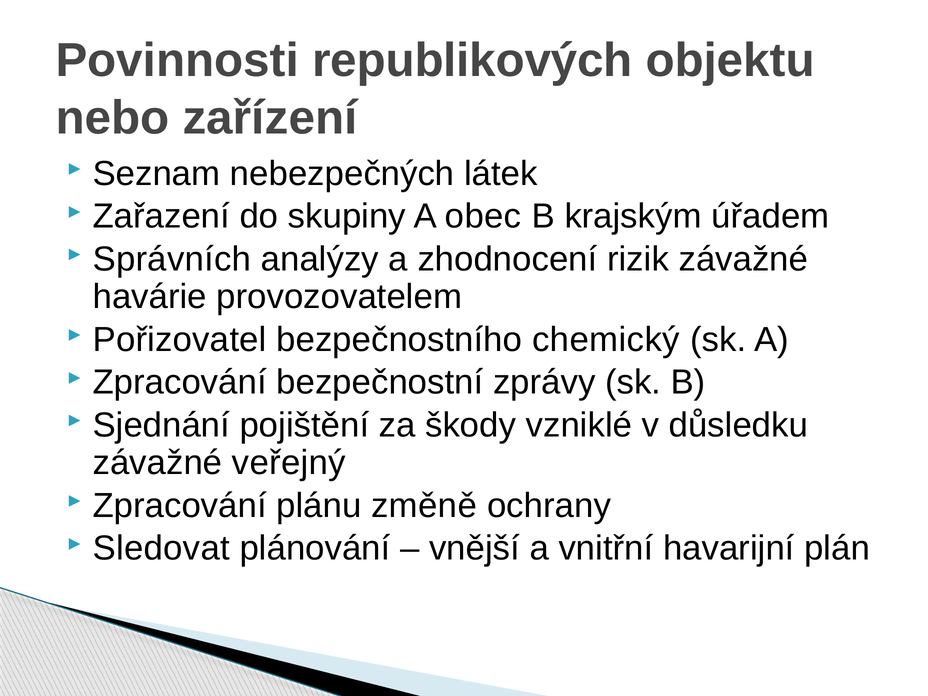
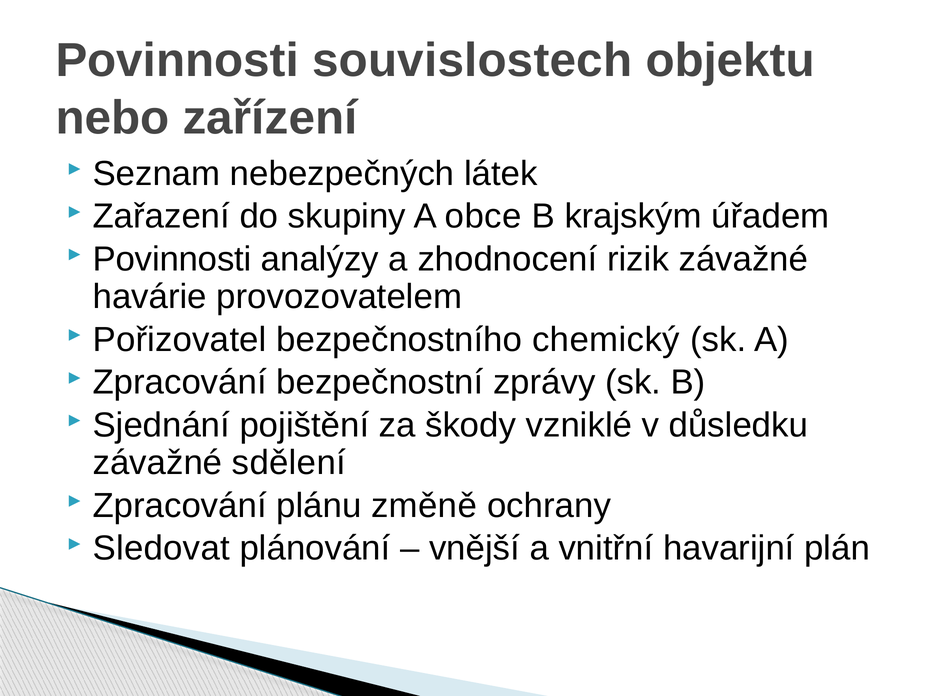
republikových: republikových -> souvislostech (472, 61)
obec: obec -> obce (483, 216)
Správních: Správních -> Povinnosti (172, 259)
veřejný: veřejný -> sdělení (289, 463)
